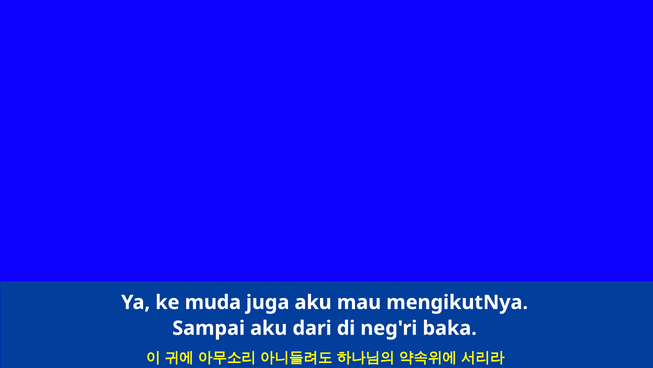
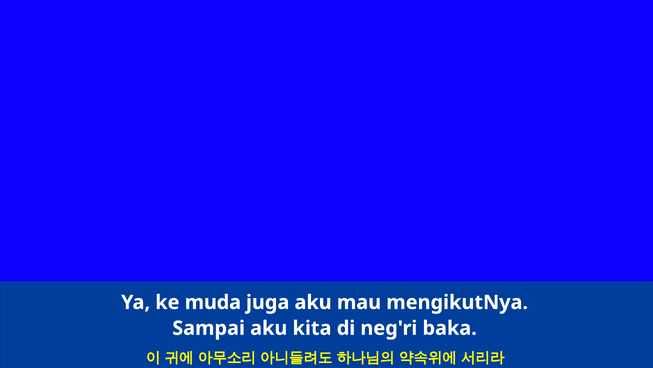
dari: dari -> kita (312, 328)
